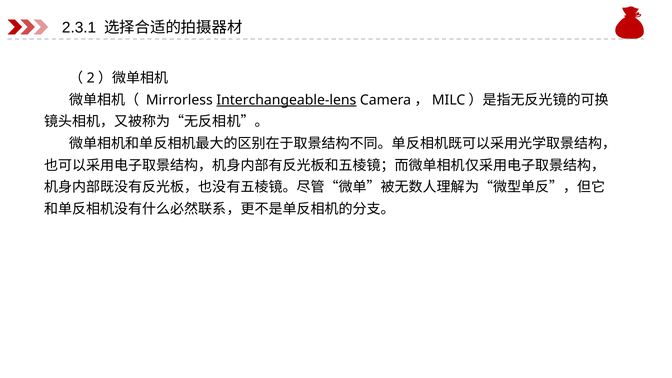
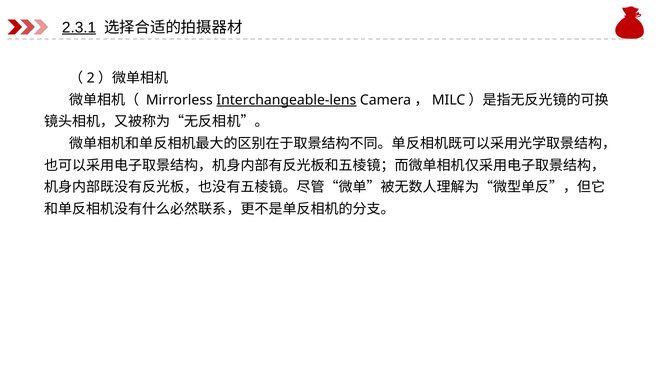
2.3.1 underline: none -> present (79, 28)
